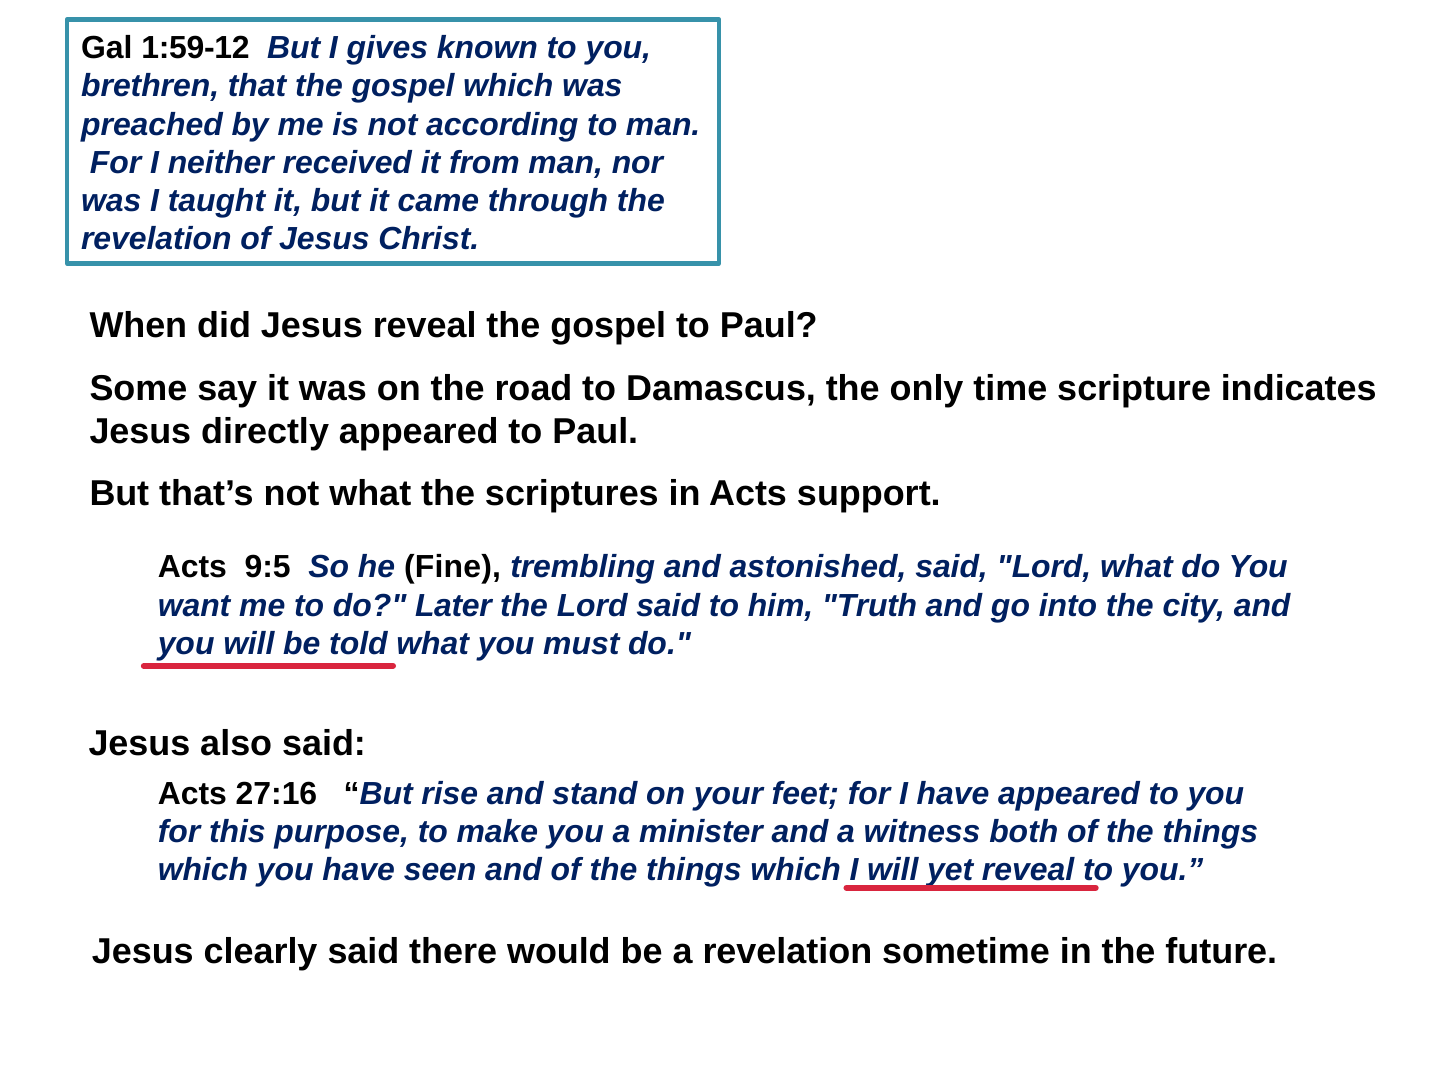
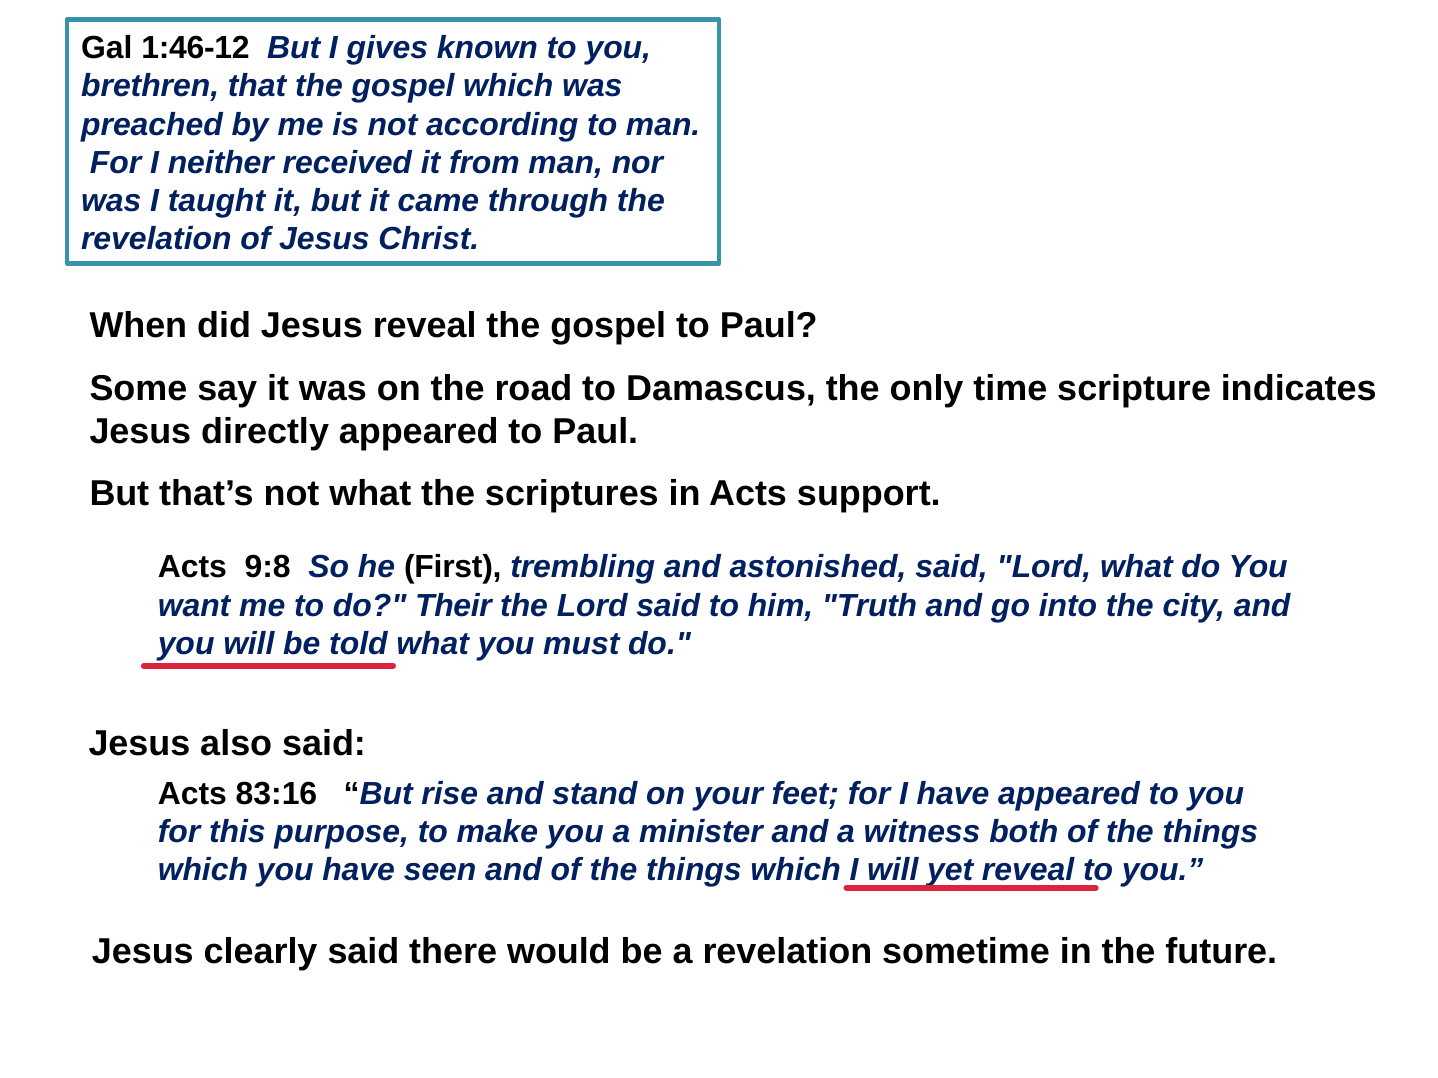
1:59-12: 1:59-12 -> 1:46-12 (195, 48)
9:5: 9:5 -> 9:8 (268, 568)
Fine: Fine -> First (453, 568)
Later: Later -> Their (453, 606)
27:16: 27:16 -> 83:16 (276, 794)
